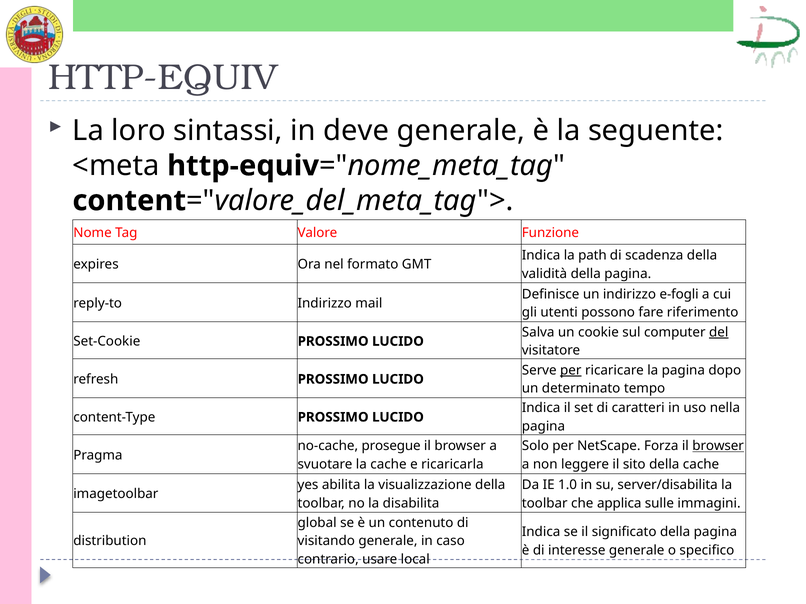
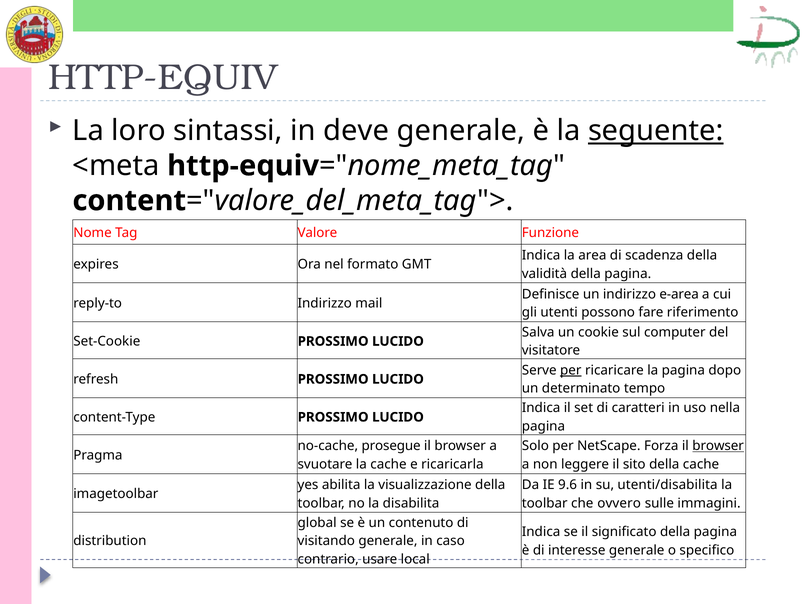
seguente underline: none -> present (656, 131)
path: path -> area (592, 256)
e-fogli: e-fogli -> e-area (679, 295)
del underline: present -> none (719, 332)
1.0: 1.0 -> 9.6 (568, 485)
server/disabilita: server/disabilita -> utenti/disabilita (668, 485)
applica: applica -> ovvero (619, 504)
